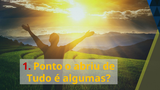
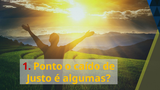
abriu: abriu -> caído (87, 66)
Tudo: Tudo -> Justo (39, 78)
